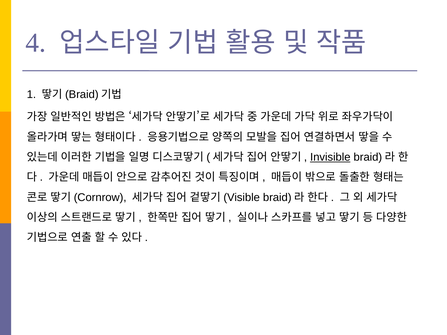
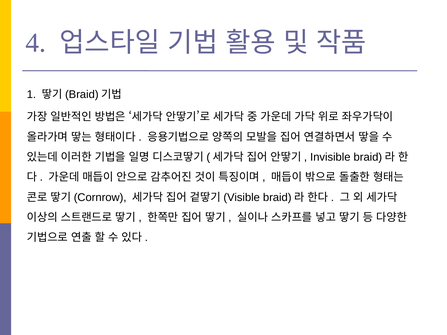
Invisible underline: present -> none (330, 157)
